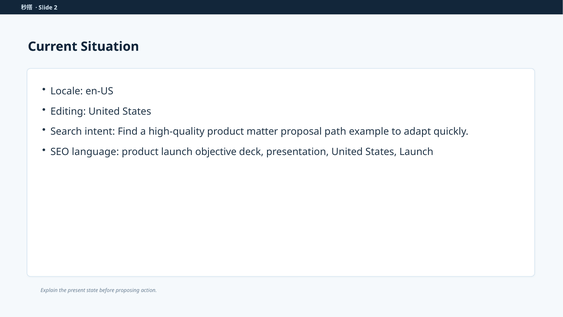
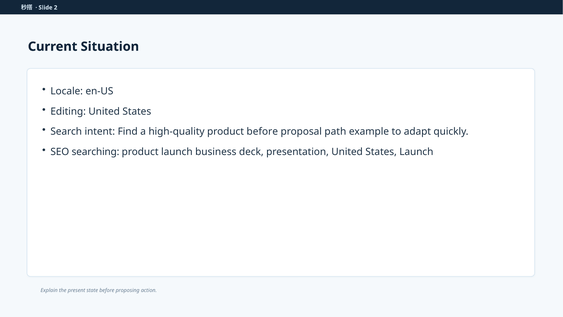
product matter: matter -> before (262, 131)
language: language -> searching (95, 152)
objective: objective -> business (216, 152)
